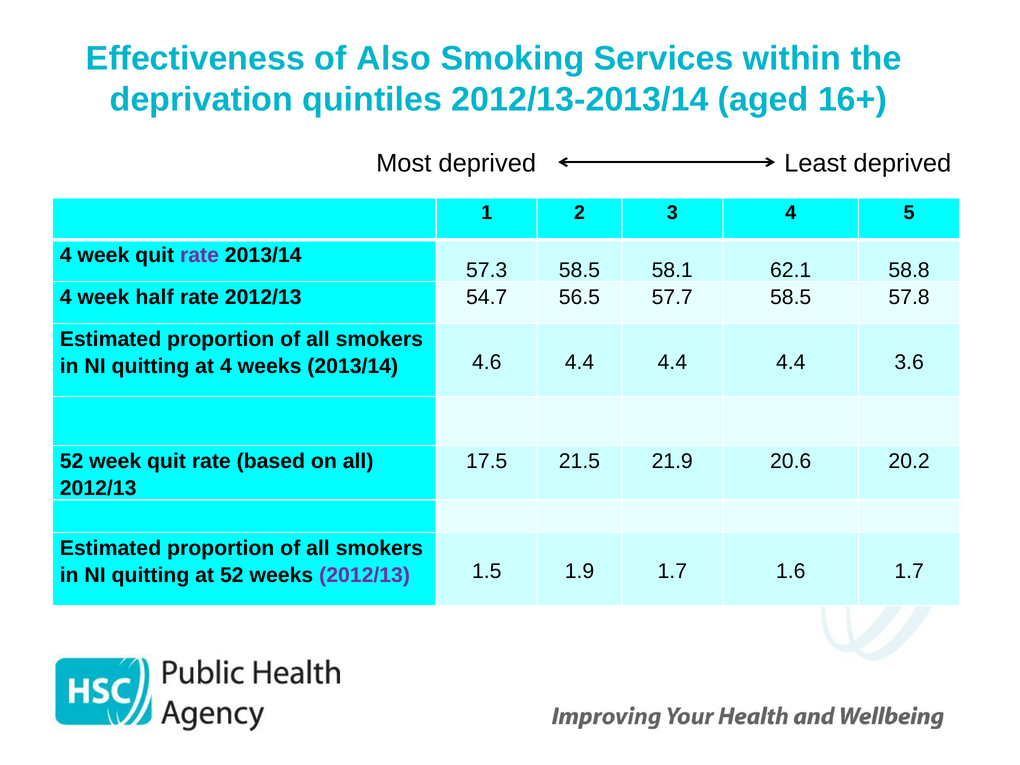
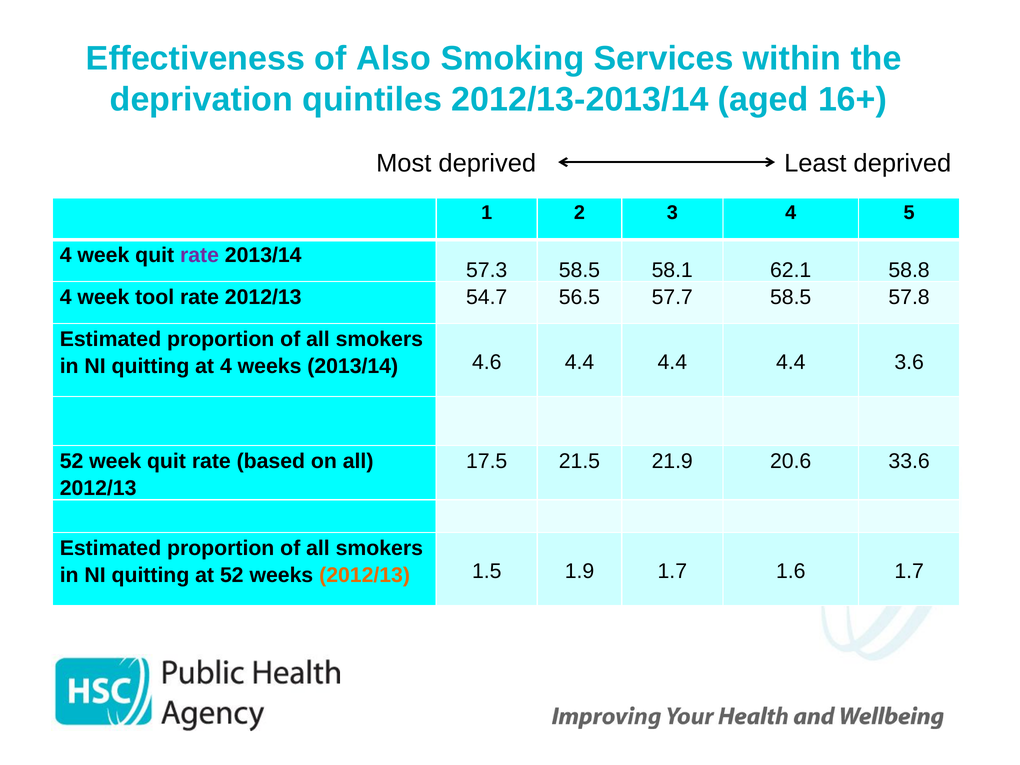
half: half -> tool (155, 297)
20.2: 20.2 -> 33.6 (909, 461)
2012/13 colour: purple -> orange (365, 575)
